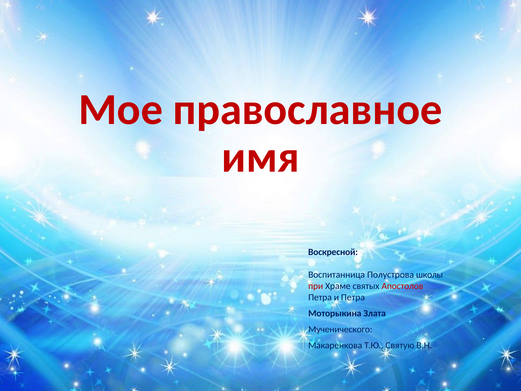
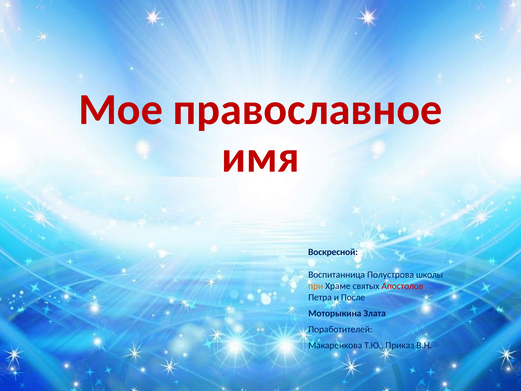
при colour: red -> orange (316, 286)
и Петра: Петра -> После (353, 297)
Мученического: Мученического -> Поработителей (340, 329)
Святую: Святую -> Приказ (400, 345)
